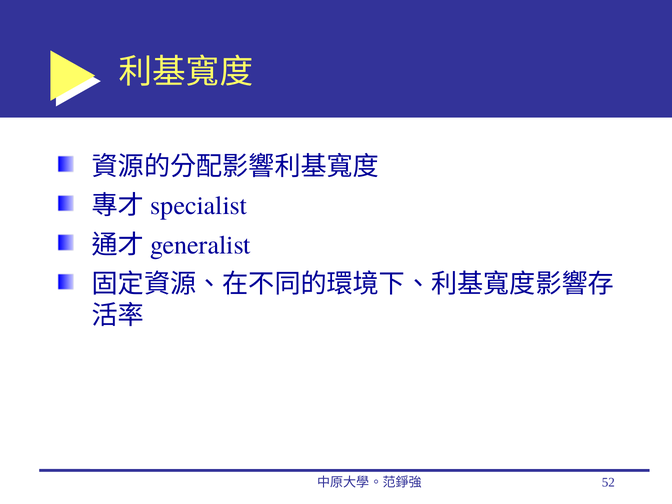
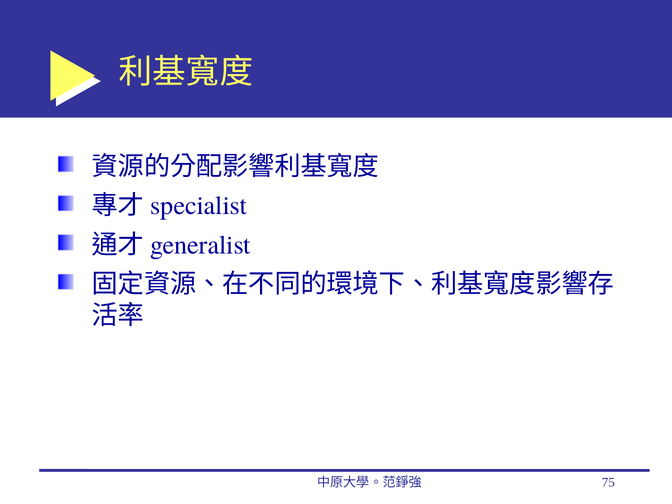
52: 52 -> 75 (608, 483)
